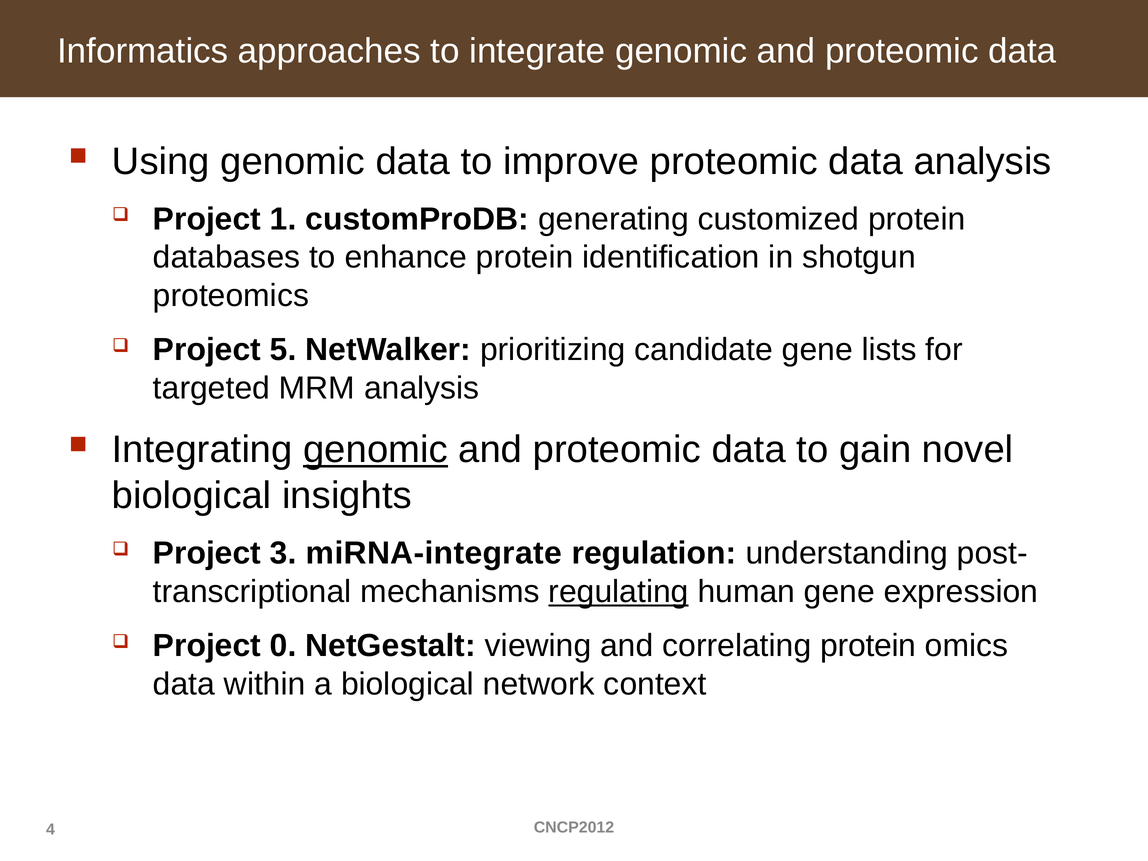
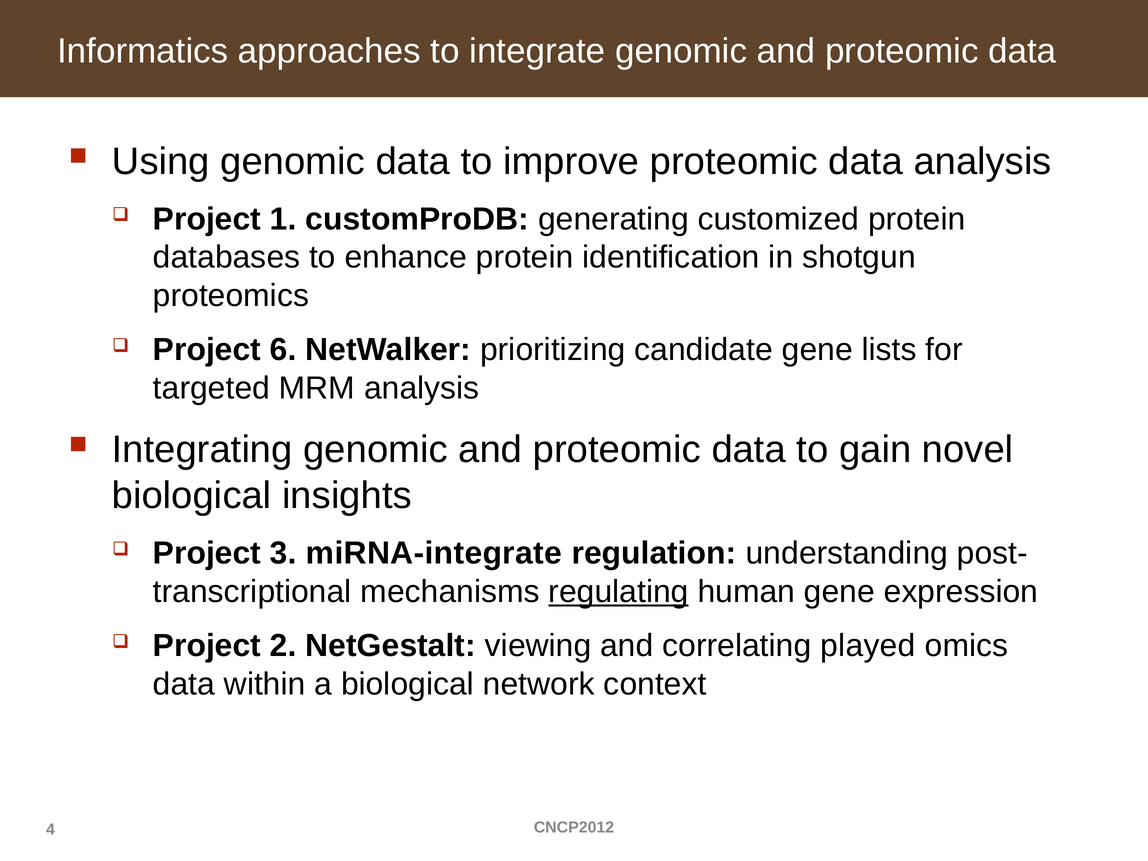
5: 5 -> 6 (283, 350)
genomic underline: present -> none (375, 450)
0: 0 -> 2 (283, 646)
correlating protein: protein -> played (868, 646)
